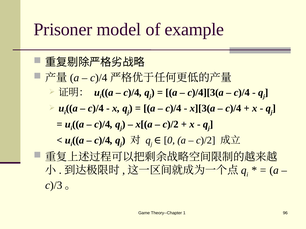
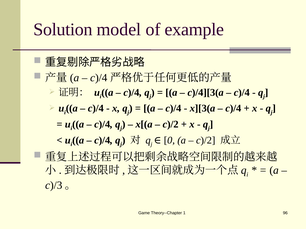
Prisoner: Prisoner -> Solution (63, 30)
